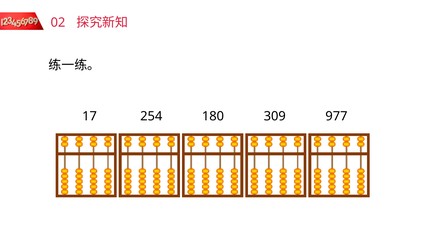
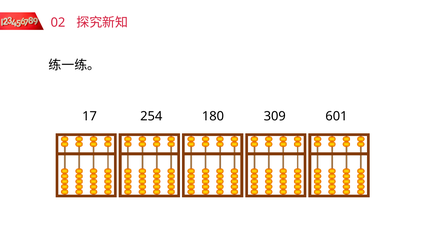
977: 977 -> 601 (336, 117)
